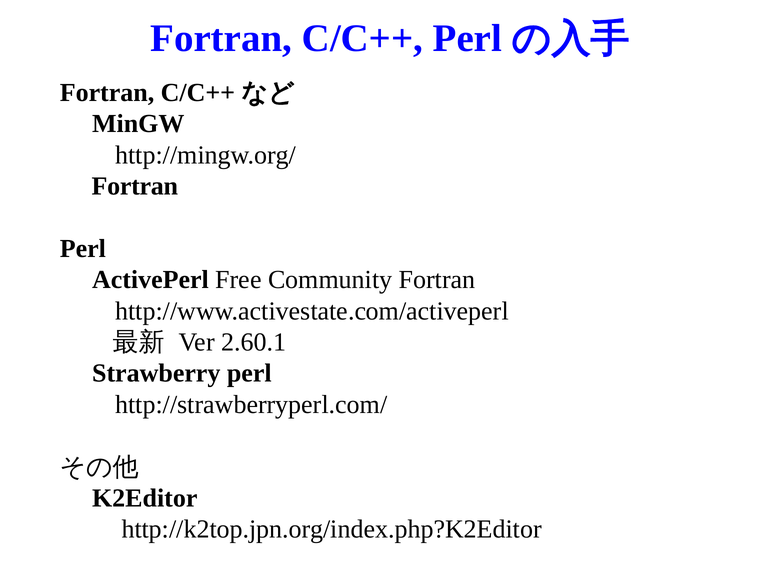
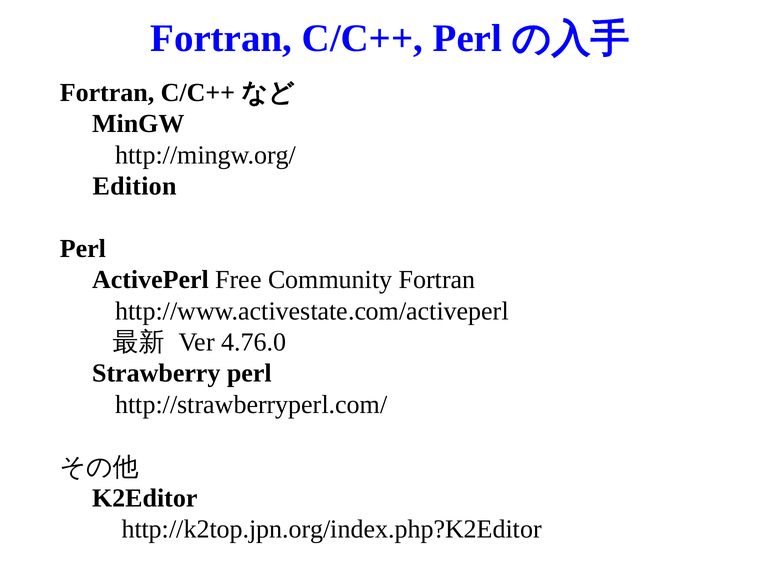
Fortran: Fortran -> Edition (135, 186)
2.60.1: 2.60.1 -> 4.76.0 (254, 342)
